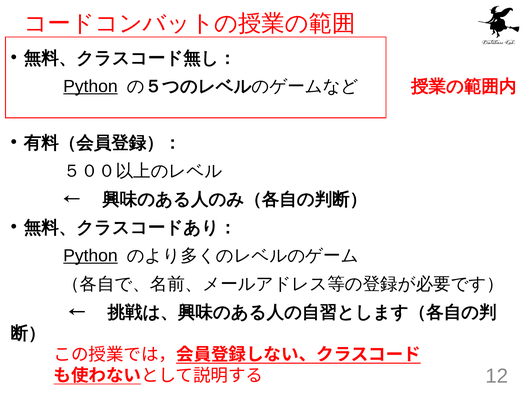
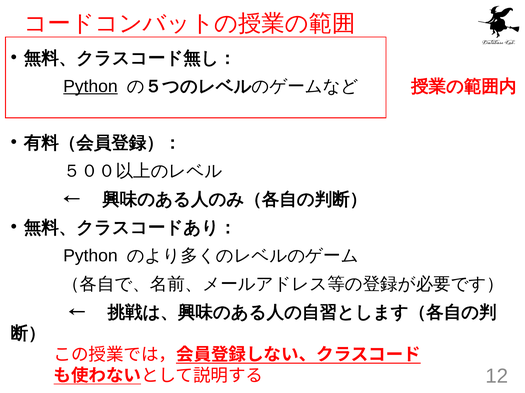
Python underline: present -> none (90, 256)
